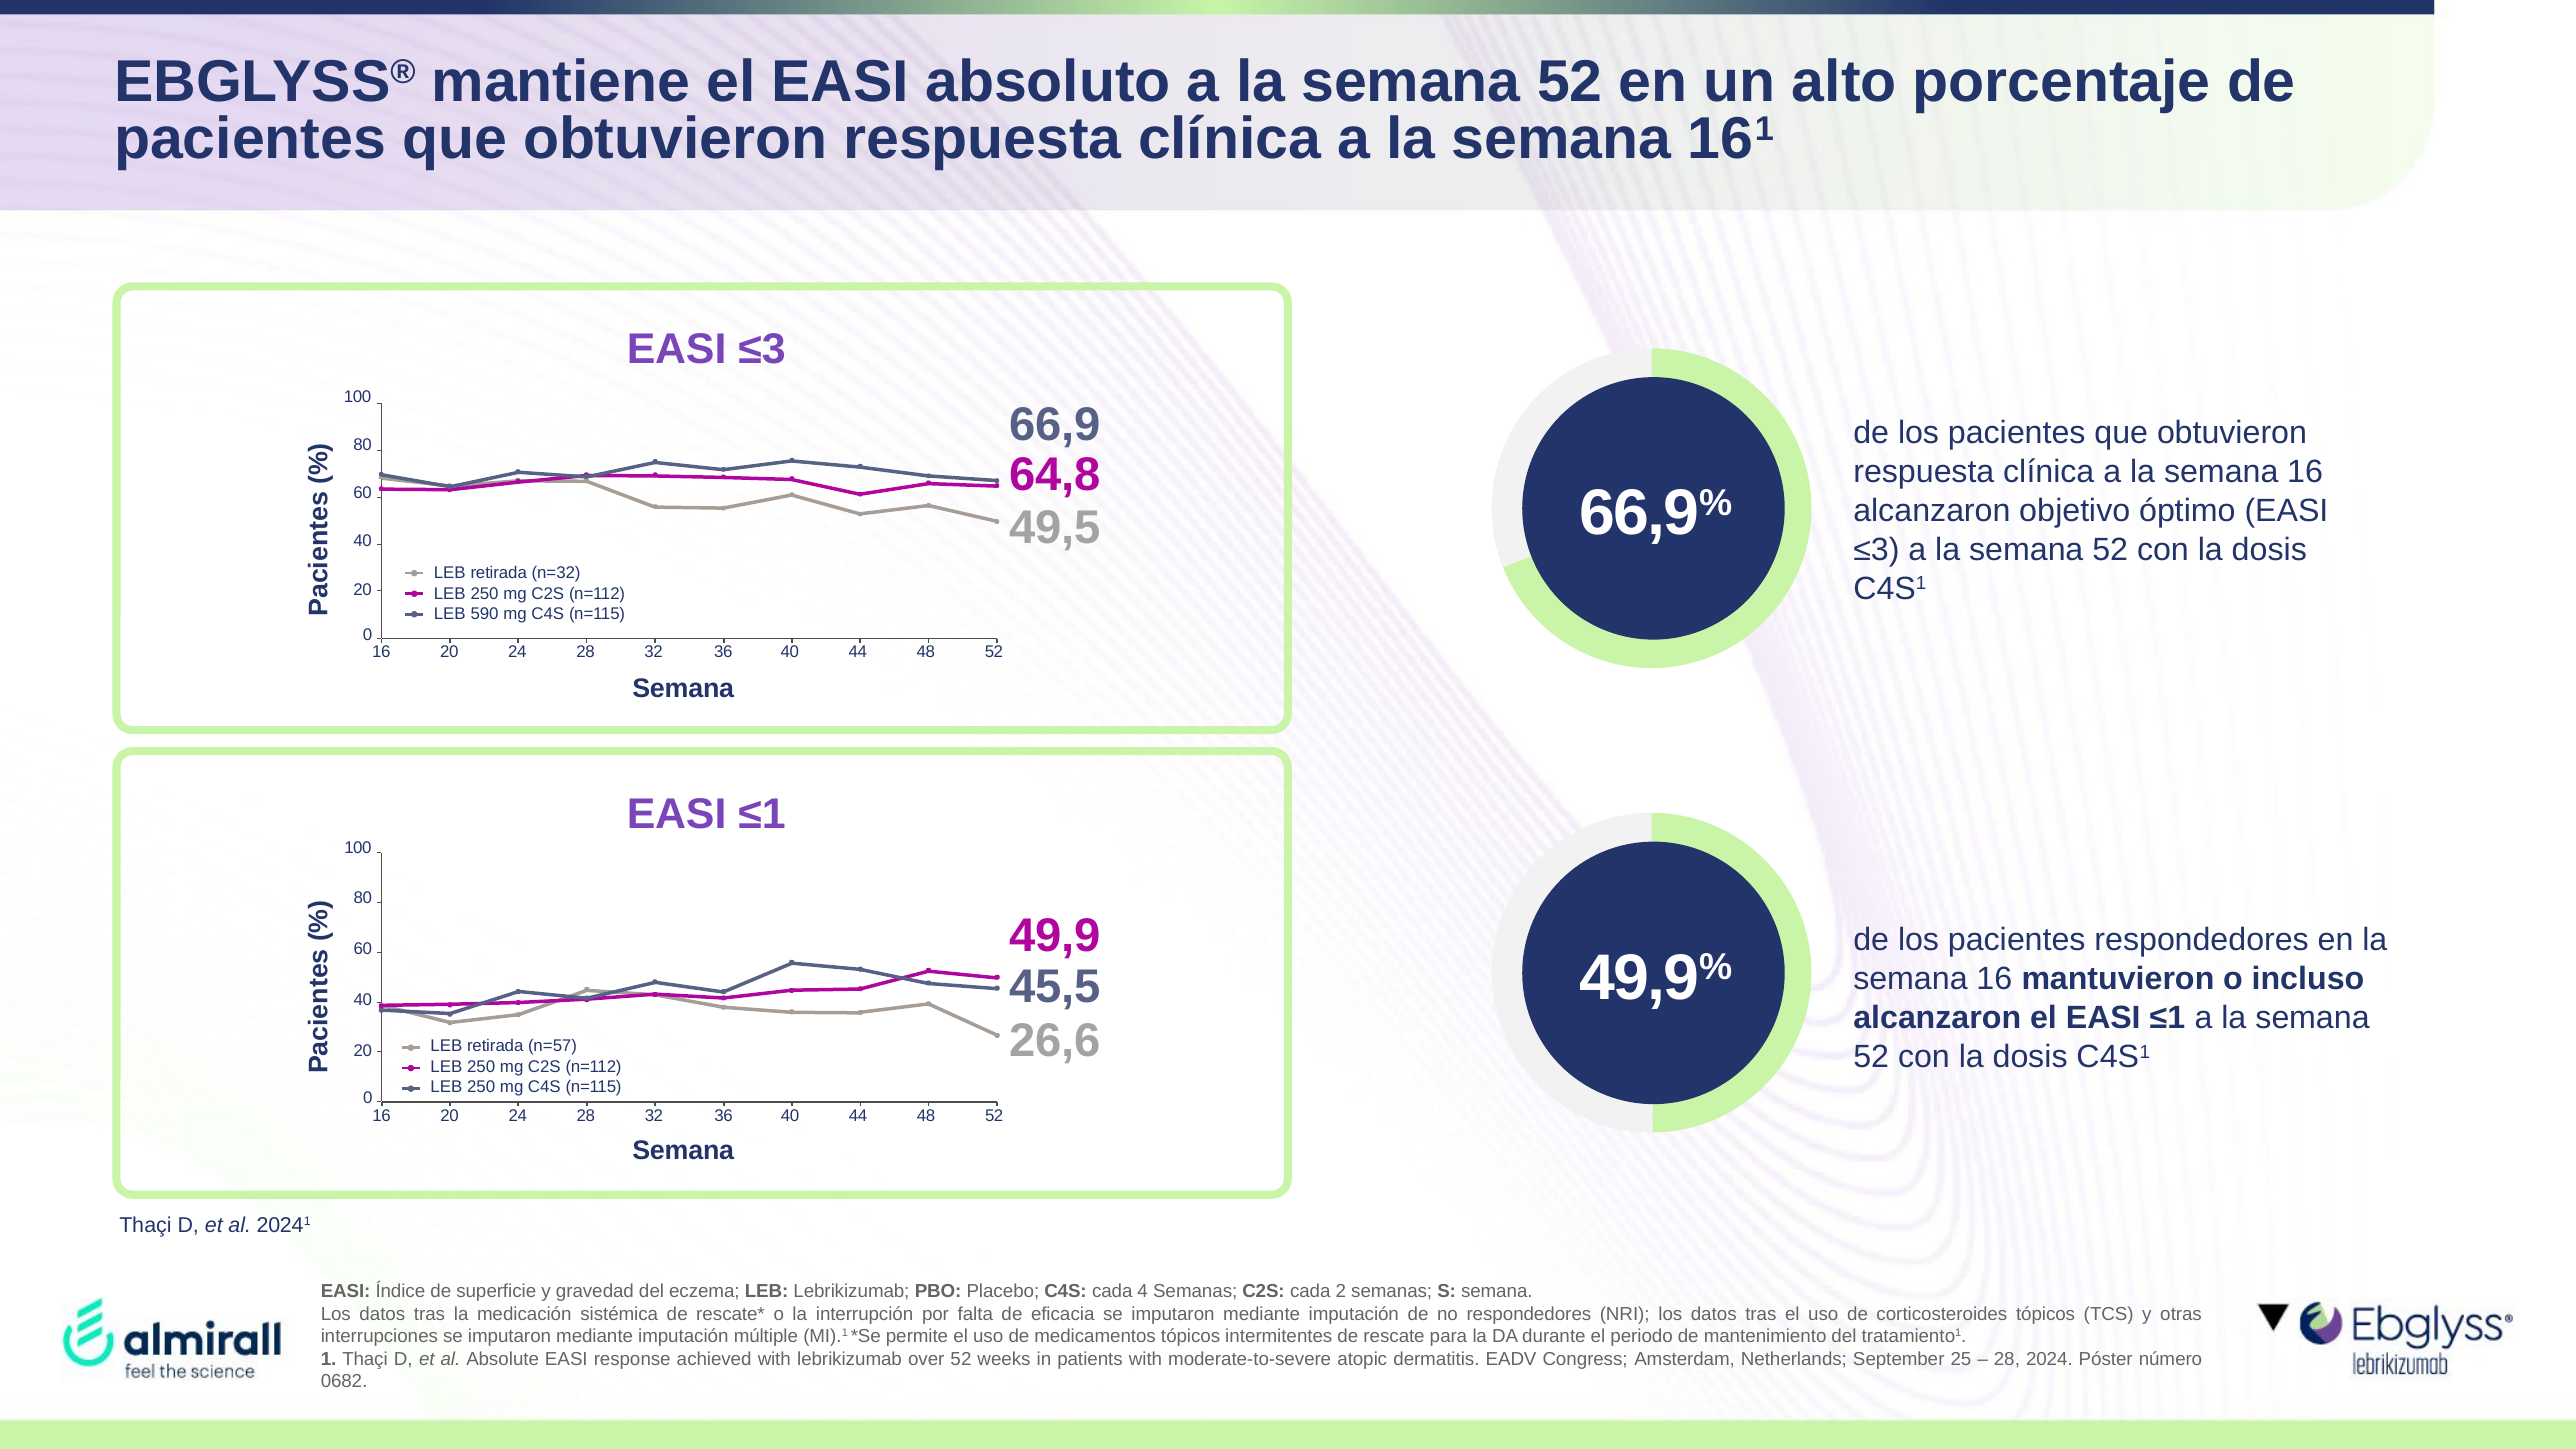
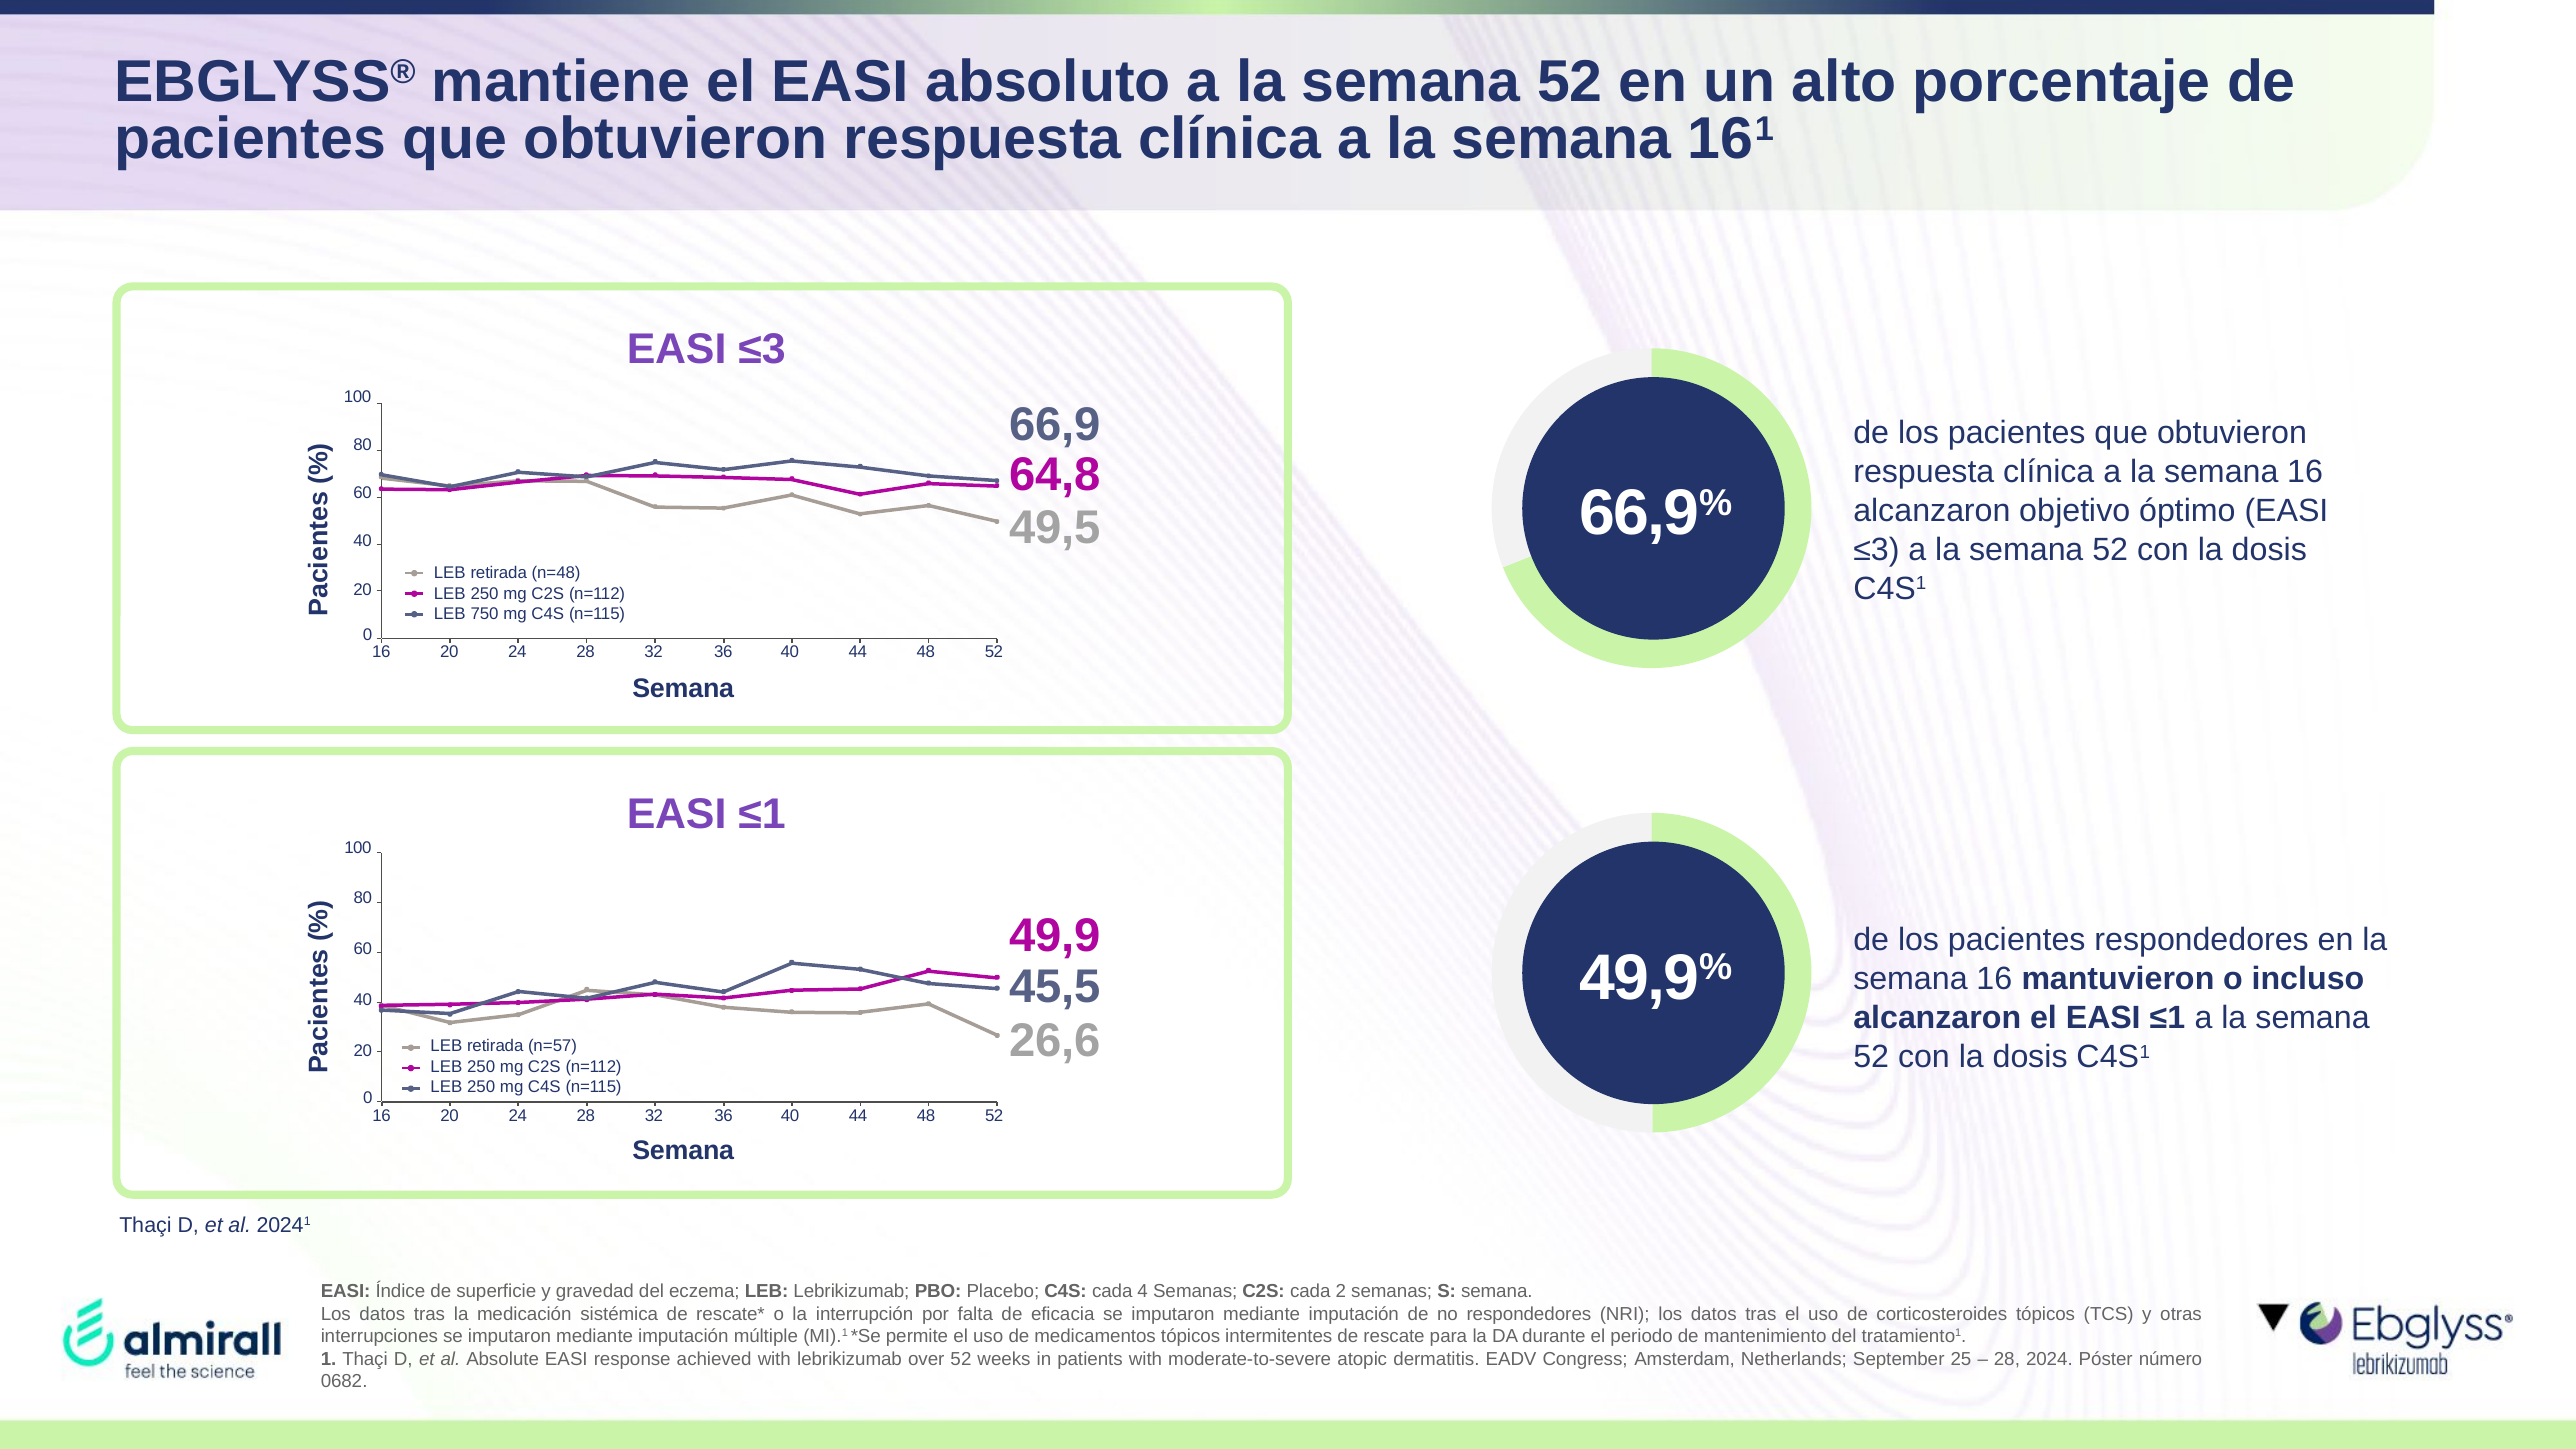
n=32: n=32 -> n=48 (556, 573)
590: 590 -> 750 (485, 614)
